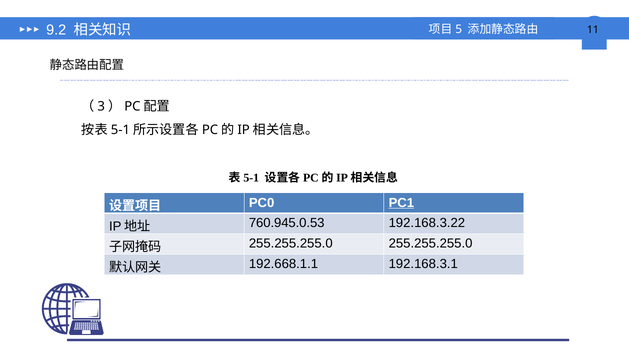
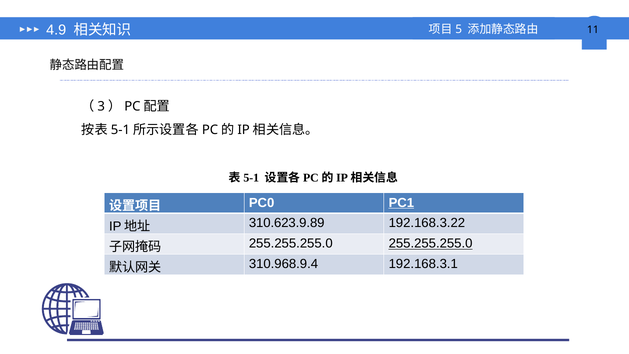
9.2: 9.2 -> 4.9 (56, 30)
760.945.0.53: 760.945.0.53 -> 310.623.9.89 (287, 223)
255.255.255.0 underline: none -> present (431, 243)
192.668.1.1: 192.668.1.1 -> 310.968.9.4 (283, 264)
